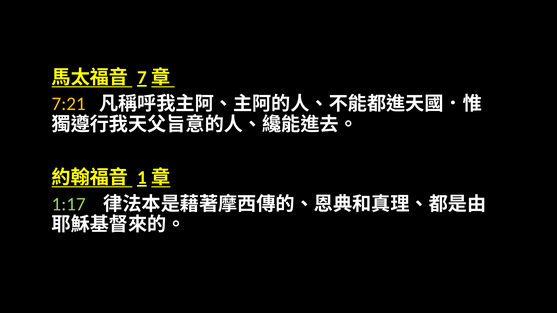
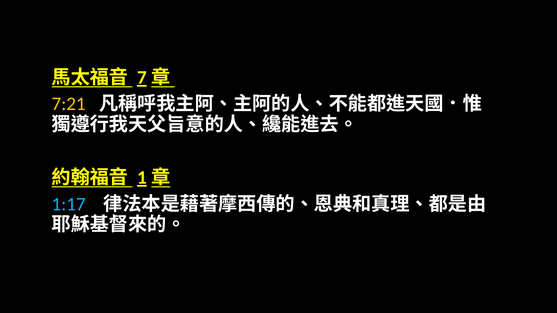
1:17 colour: light green -> light blue (69, 204)
